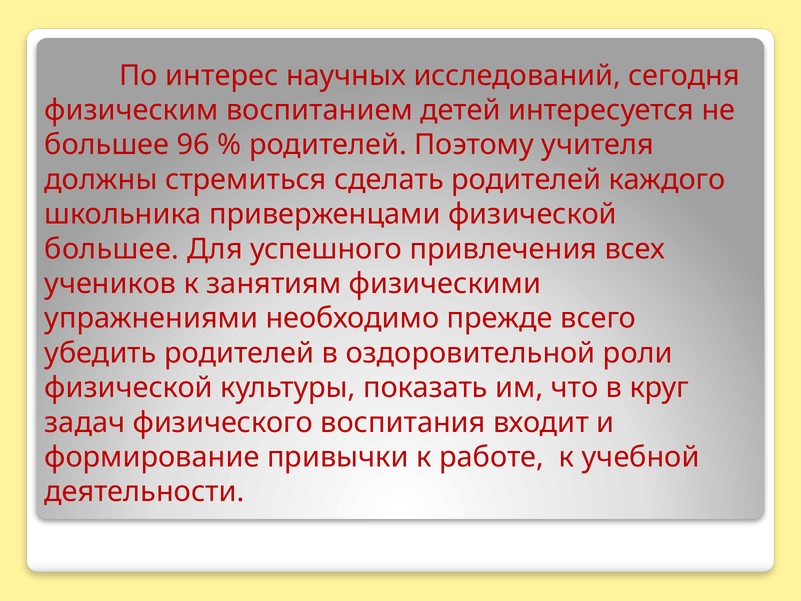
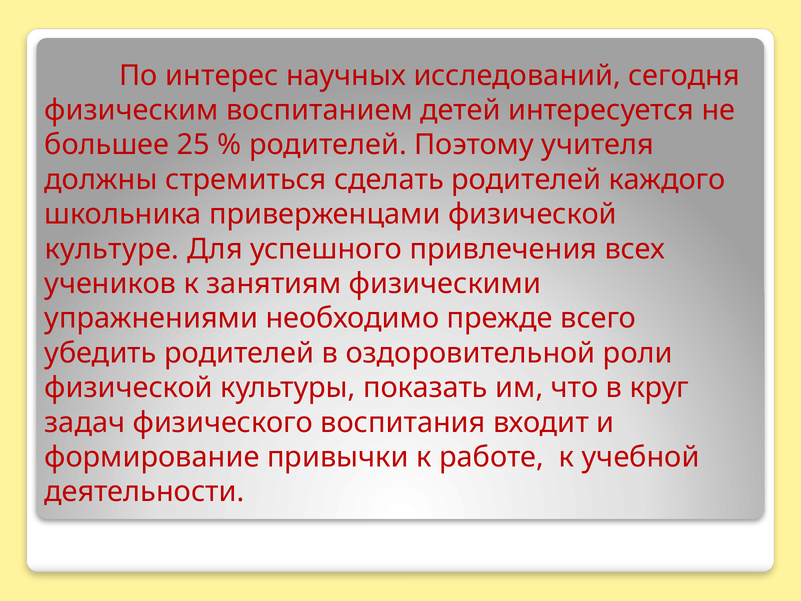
96: 96 -> 25 (193, 145)
большее: большее -> культуре (112, 249)
